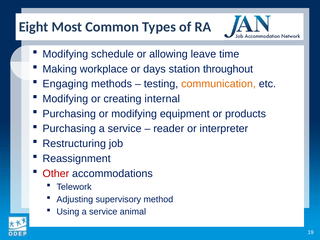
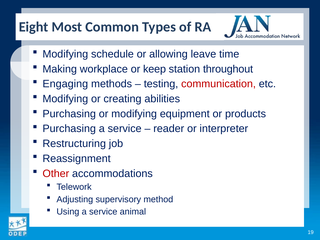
days: days -> keep (155, 69)
communication colour: orange -> red (219, 84)
internal: internal -> abilities (162, 99)
